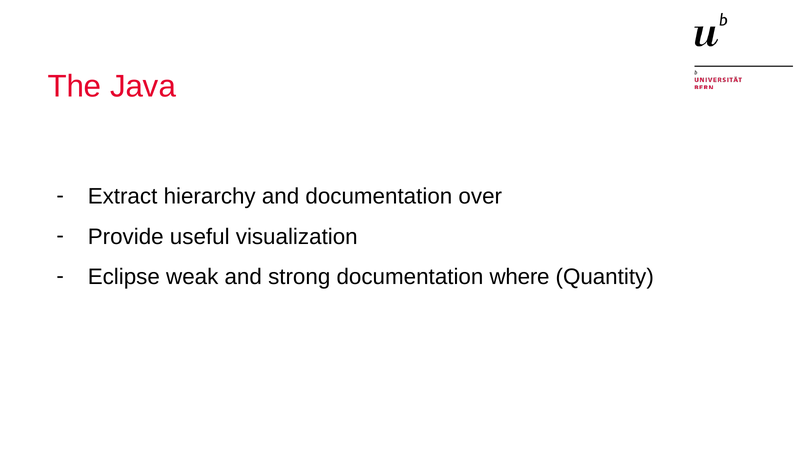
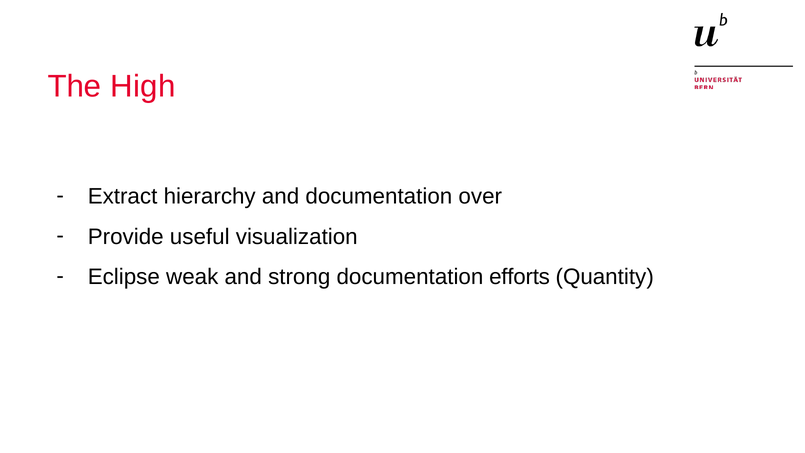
Java: Java -> High (143, 86)
where: where -> efforts (520, 277)
